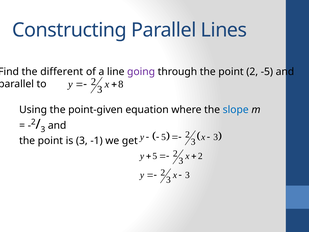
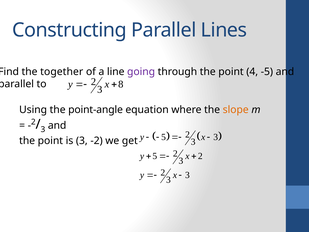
different: different -> together (62, 72)
point 2: 2 -> 4 (252, 72)
point-given: point-given -> point-angle (96, 109)
slope colour: blue -> orange (236, 109)
-1: -1 -> -2 (97, 141)
